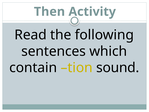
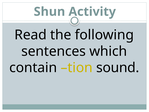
Then: Then -> Shun (49, 12)
